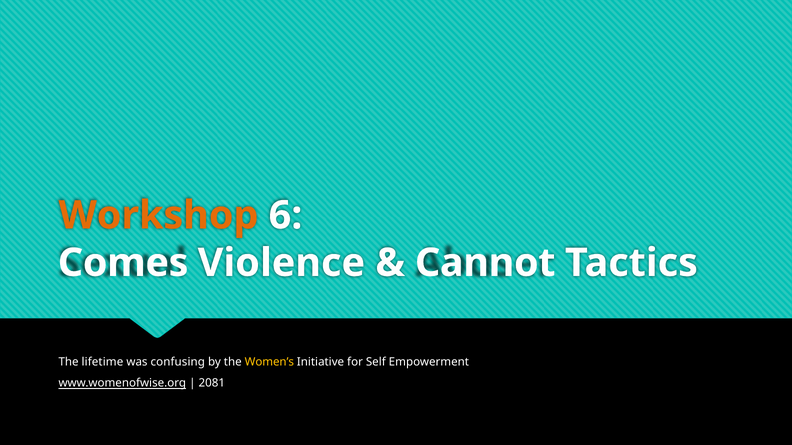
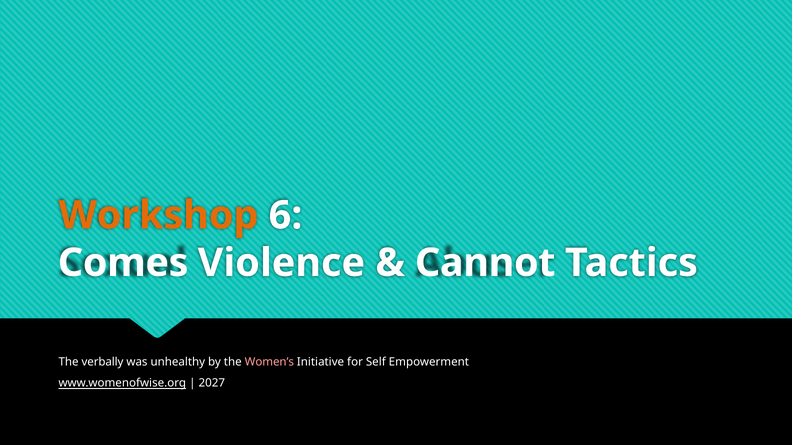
lifetime: lifetime -> verbally (103, 362)
confusing: confusing -> unhealthy (178, 362)
Women’s colour: yellow -> pink (269, 362)
2081: 2081 -> 2027 (212, 384)
